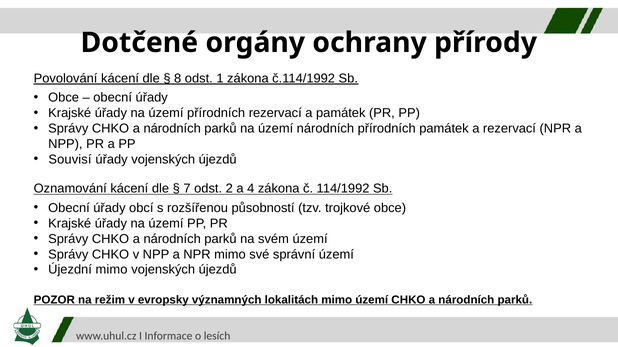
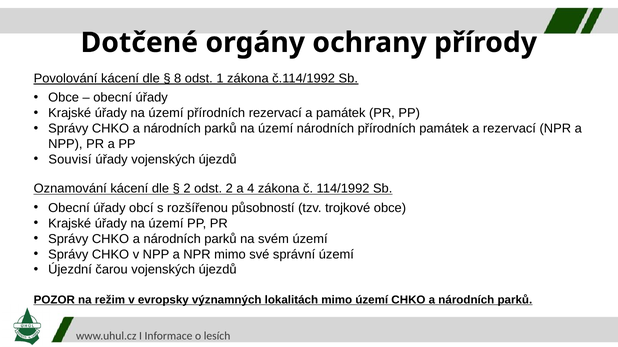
7: 7 -> 2 (187, 189)
Újezdní mimo: mimo -> čarou (112, 270)
